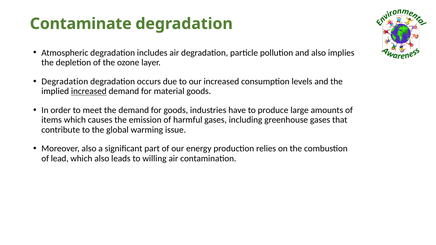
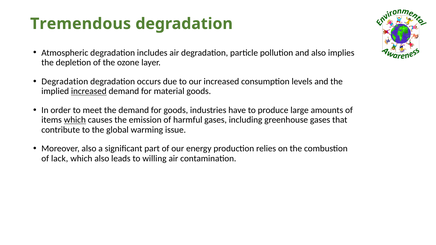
Contaminate: Contaminate -> Tremendous (81, 24)
which underline: none -> present (75, 120)
lead: lead -> lack (60, 159)
